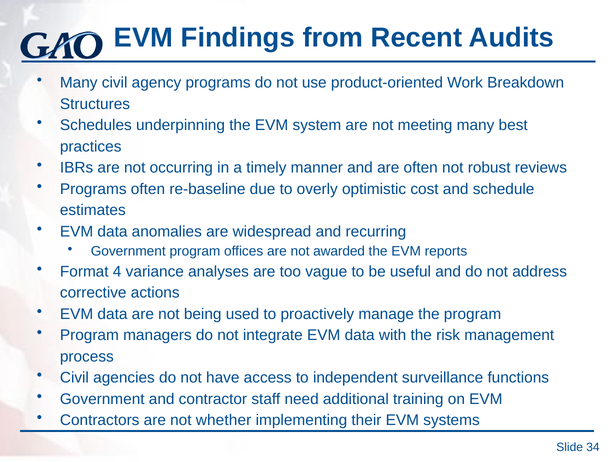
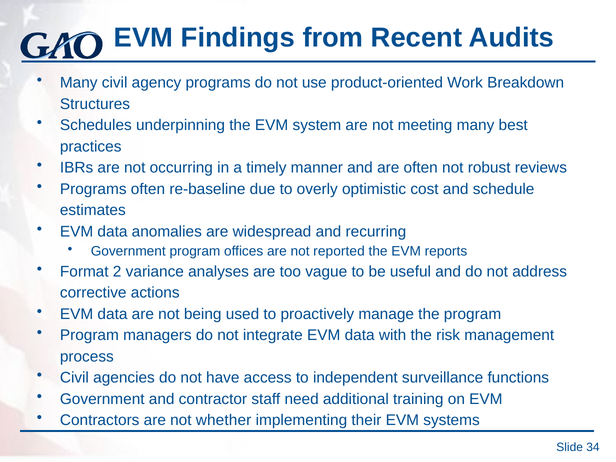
awarded: awarded -> reported (339, 251)
4: 4 -> 2 (117, 272)
